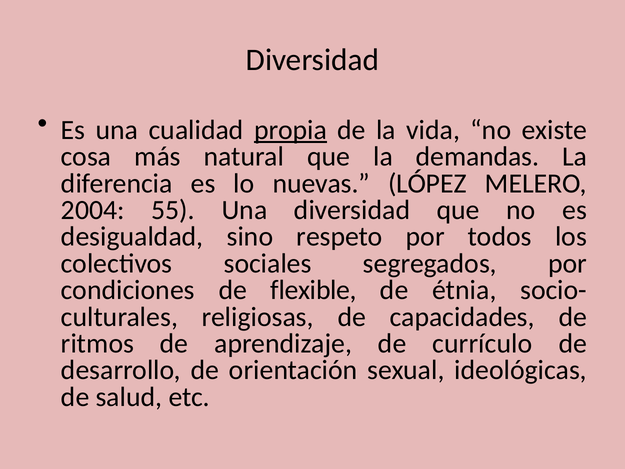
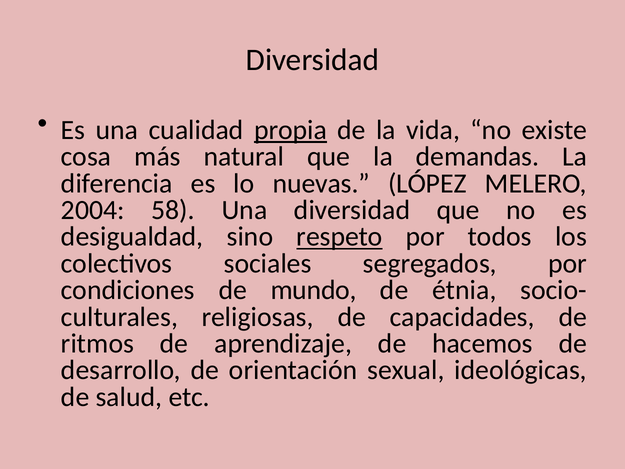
55: 55 -> 58 (173, 210)
respeto underline: none -> present (340, 237)
flexible: flexible -> mundo (314, 290)
currículo: currículo -> hacemos (482, 343)
